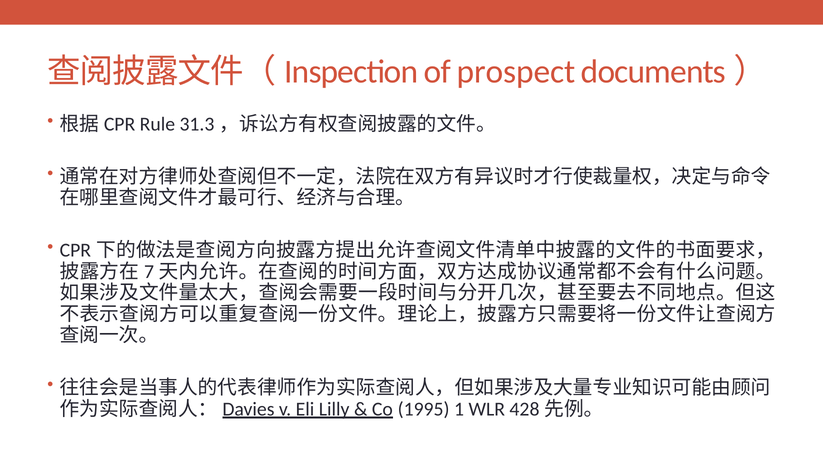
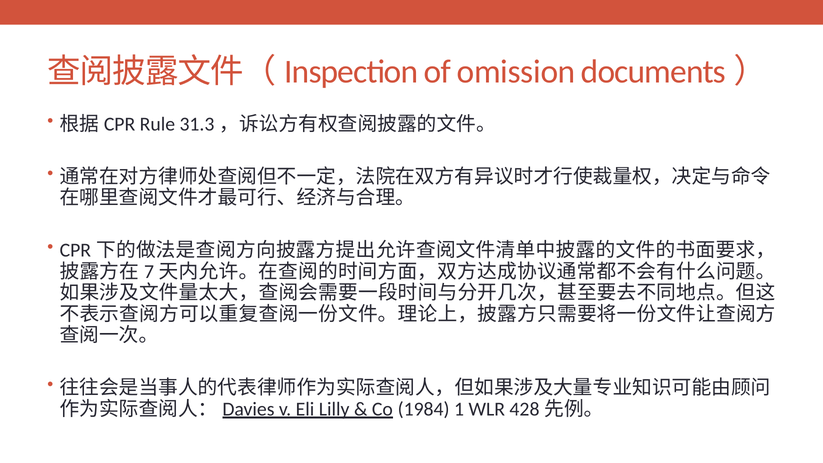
prospect: prospect -> omission (516, 72)
1995: 1995 -> 1984 (424, 409)
